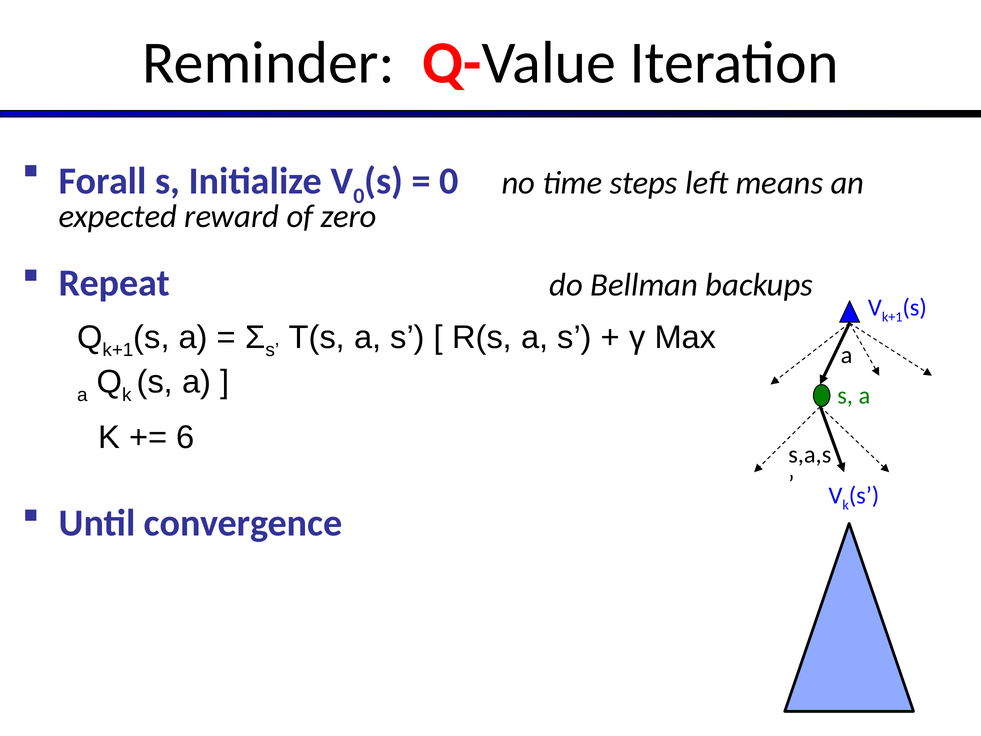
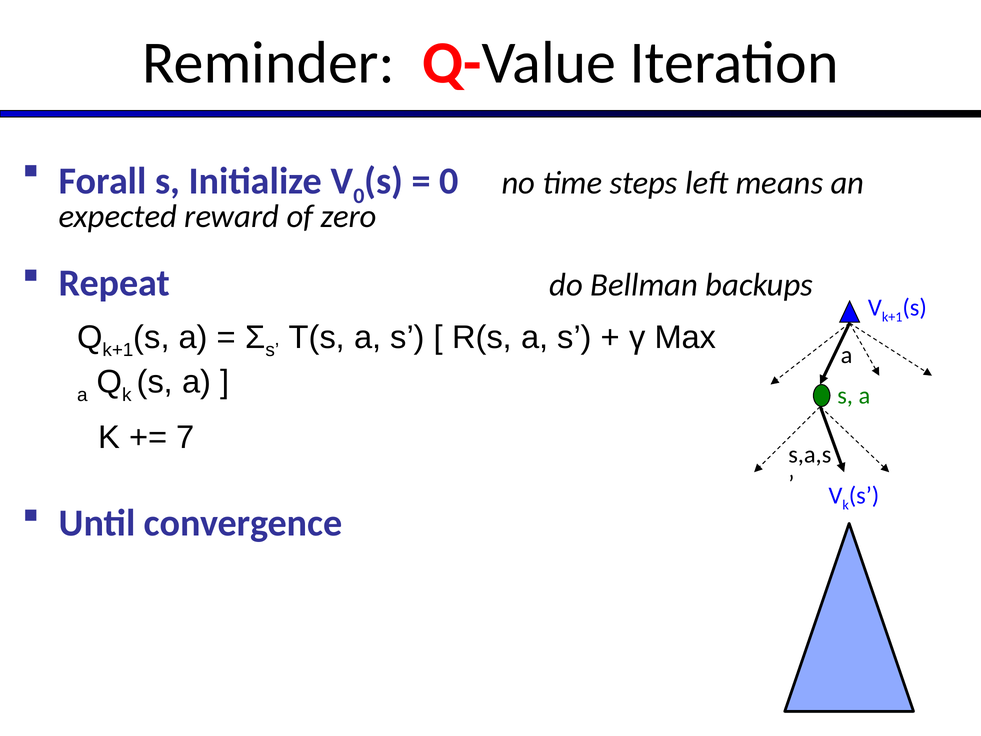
6: 6 -> 7 (186, 437)
